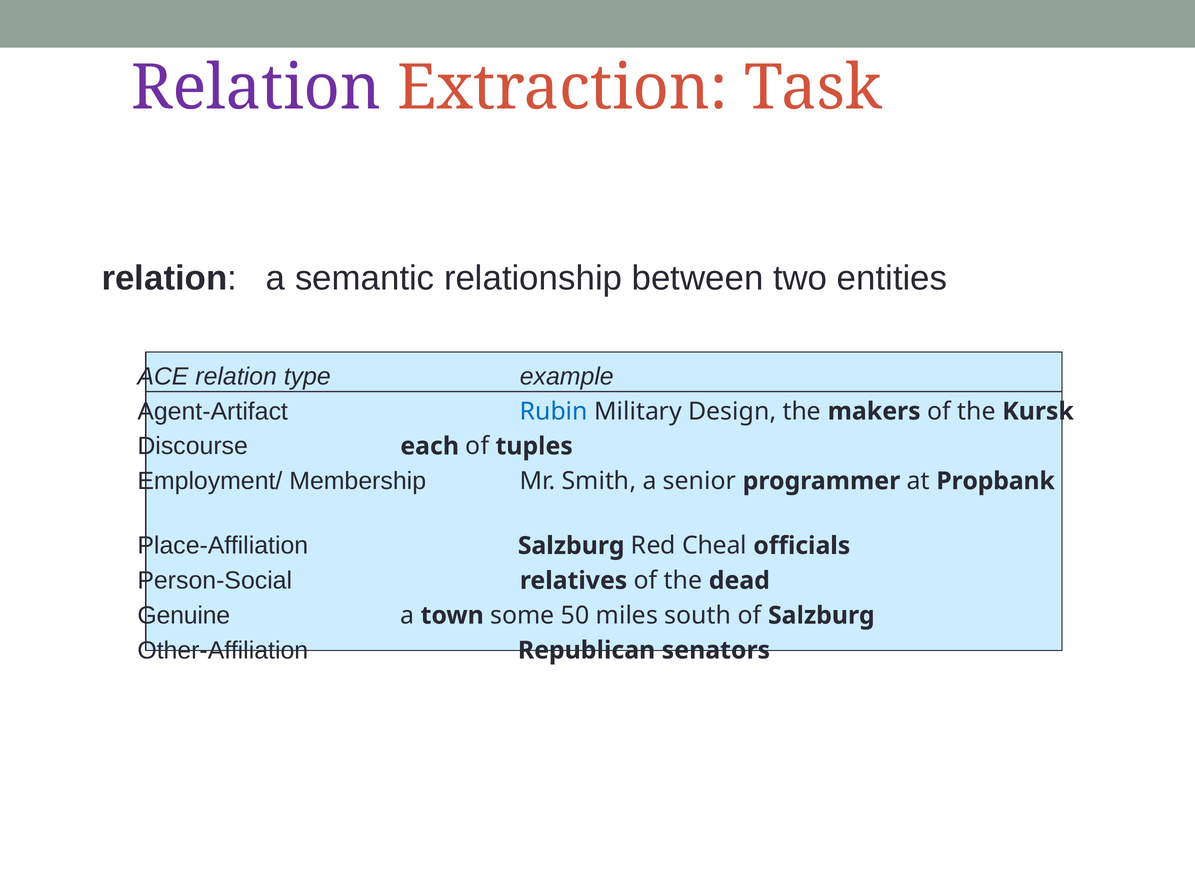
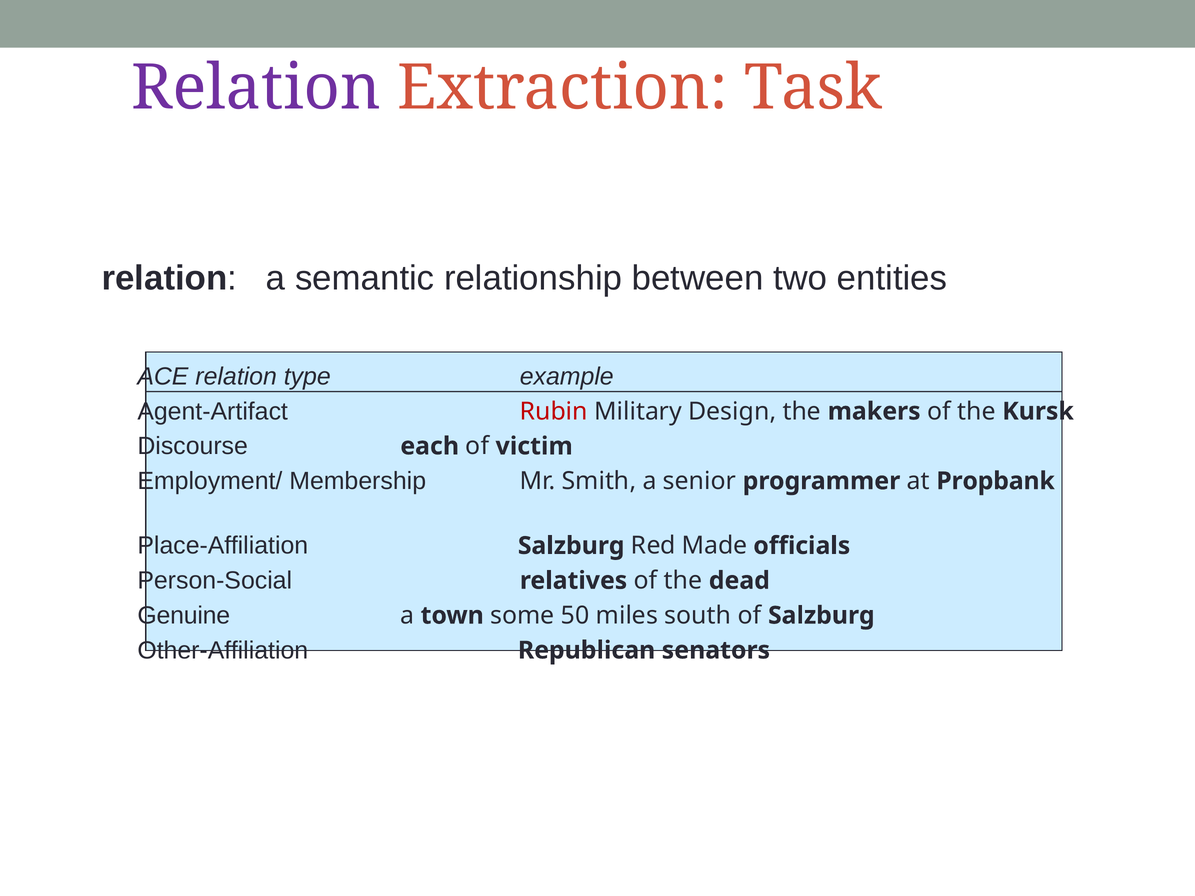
Rubin colour: blue -> red (554, 411)
tuples: tuples -> victim (534, 446)
Cheal: Cheal -> Made (715, 546)
